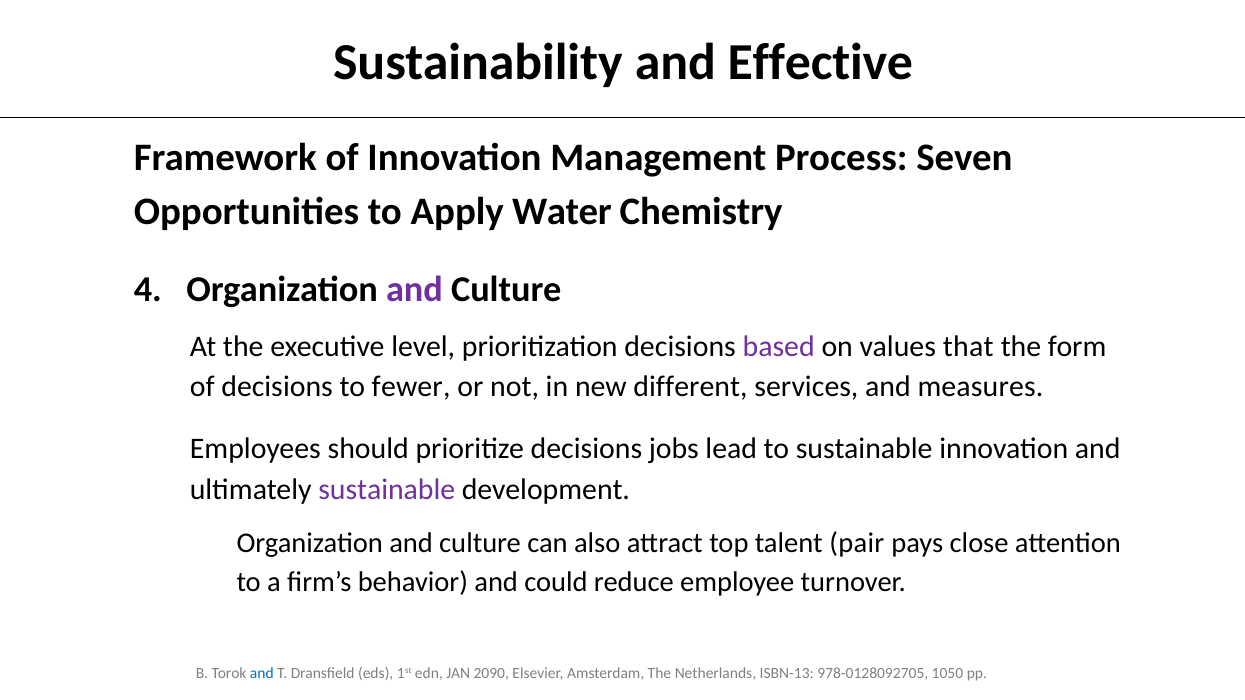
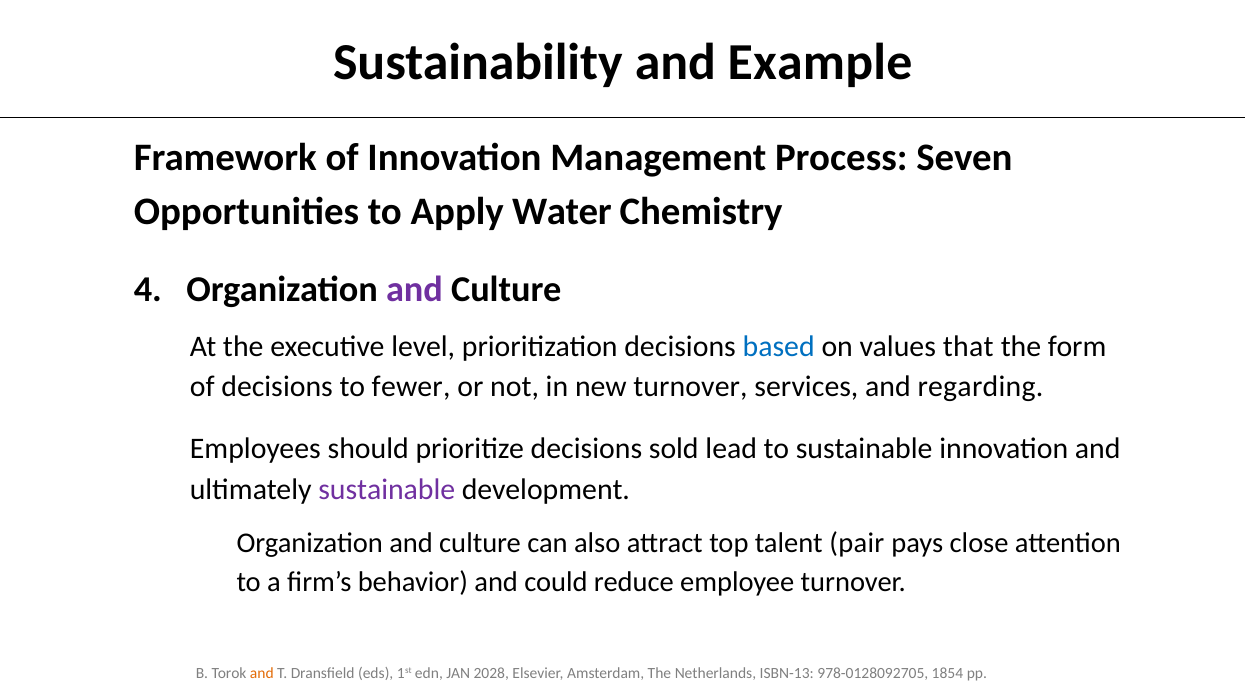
Effective: Effective -> Example (820, 63)
based colour: purple -> blue (779, 346)
new different: different -> turnover (690, 387)
measures: measures -> regarding (980, 387)
jobs: jobs -> sold (674, 449)
and colour: blue -> orange (262, 673)
2090: 2090 -> 2028 (491, 673)
1050: 1050 -> 1854 (947, 673)
